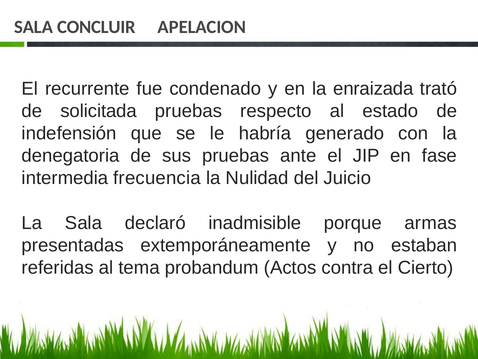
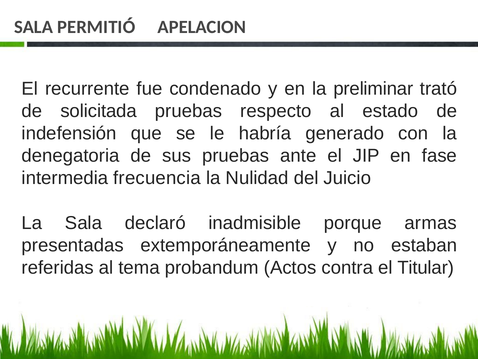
CONCLUIR: CONCLUIR -> PERMITIÓ (96, 27)
enraizada: enraizada -> preliminar (373, 89)
Cierto: Cierto -> Titular (426, 267)
